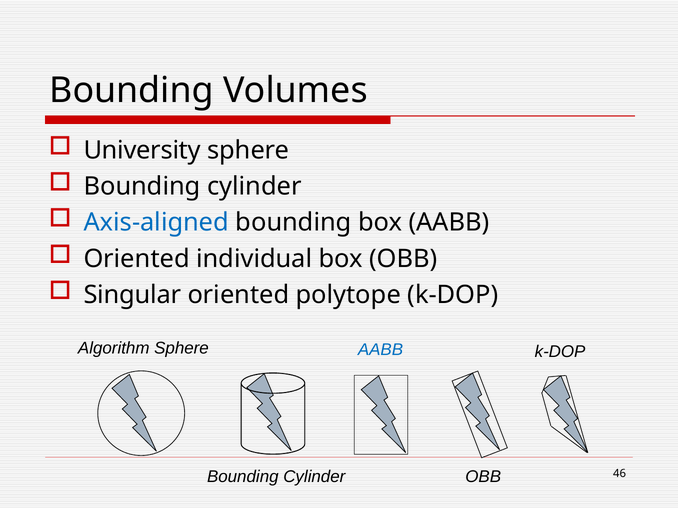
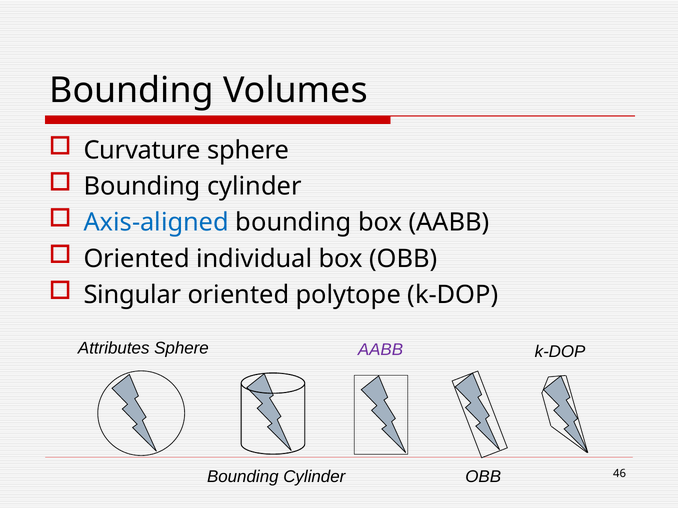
University: University -> Curvature (142, 150)
Algorithm: Algorithm -> Attributes (114, 348)
AABB colour: blue -> purple (380, 350)
